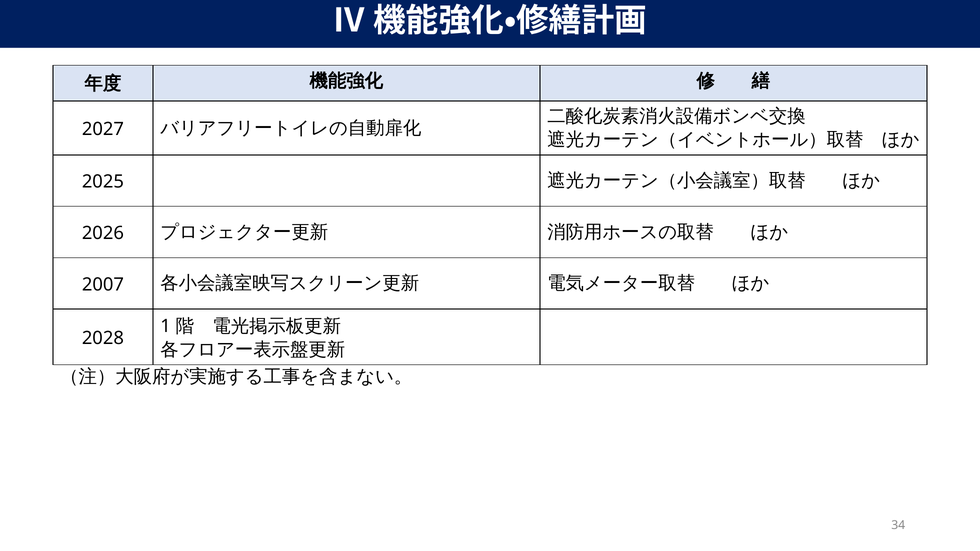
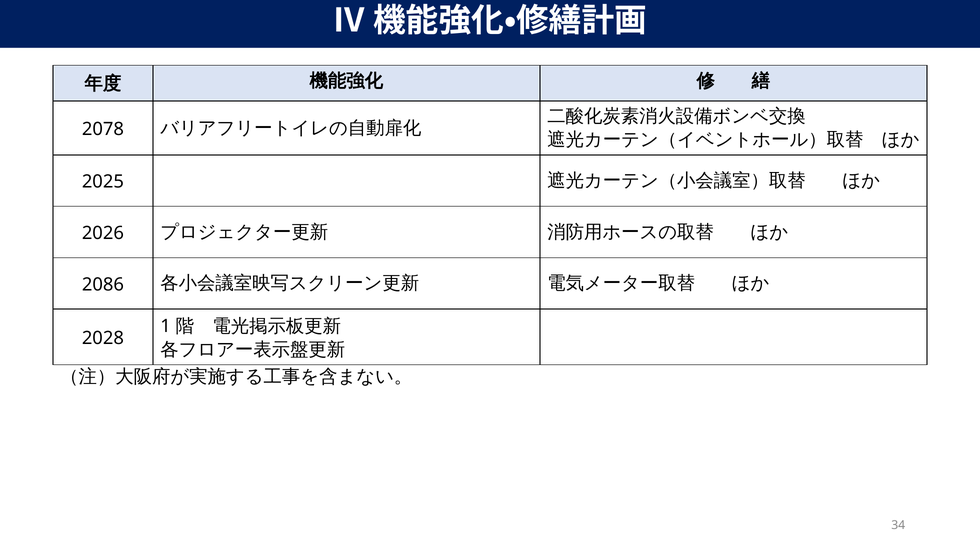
2027: 2027 -> 2078 (103, 129)
2007: 2007 -> 2086 (103, 285)
